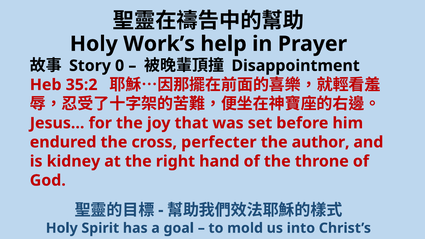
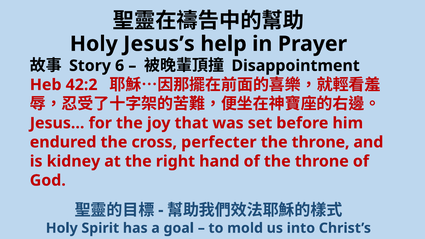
Work’s: Work’s -> Jesus’s (159, 44)
0: 0 -> 6 (120, 66)
35:2: 35:2 -> 42:2 (82, 85)
author: author -> throne (321, 142)
